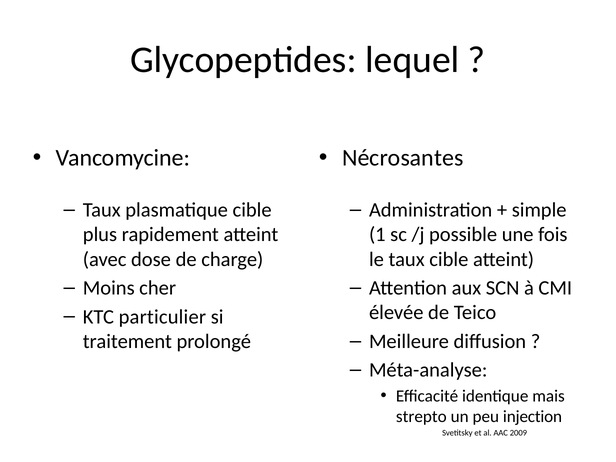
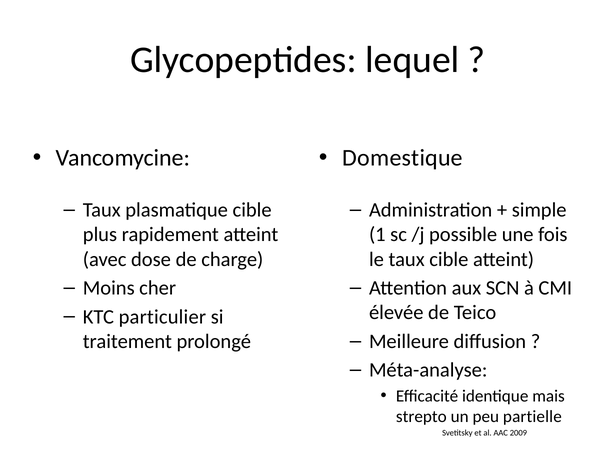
Nécrosantes: Nécrosantes -> Domestique (403, 158)
injection: injection -> partielle (532, 417)
